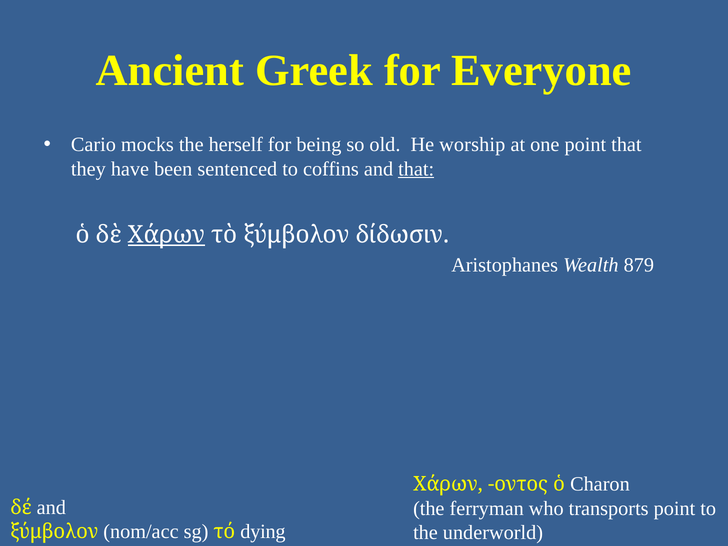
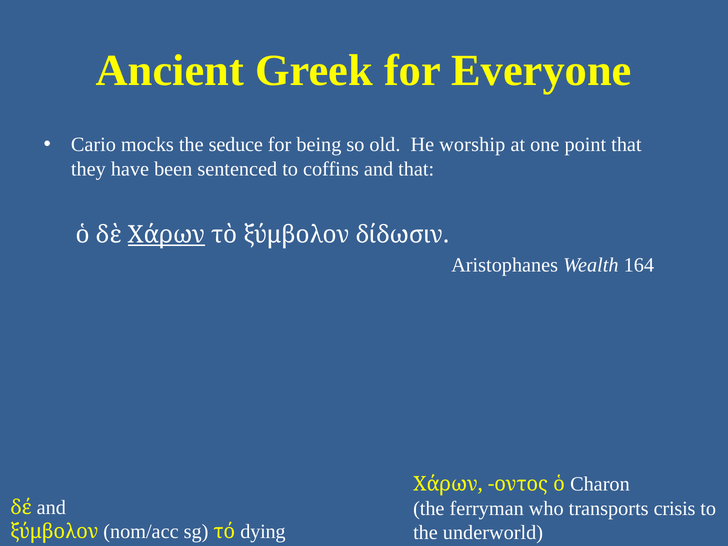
herself: herself -> seduce (236, 145)
that underline: present -> none (416, 169)
879: 879 -> 164 (639, 265)
transports point: point -> crisis (675, 508)
